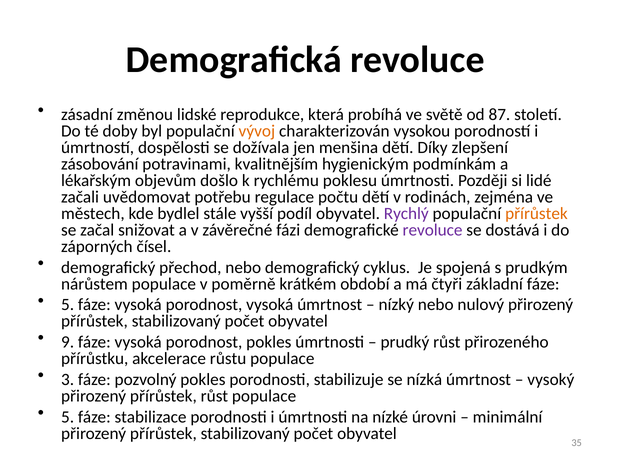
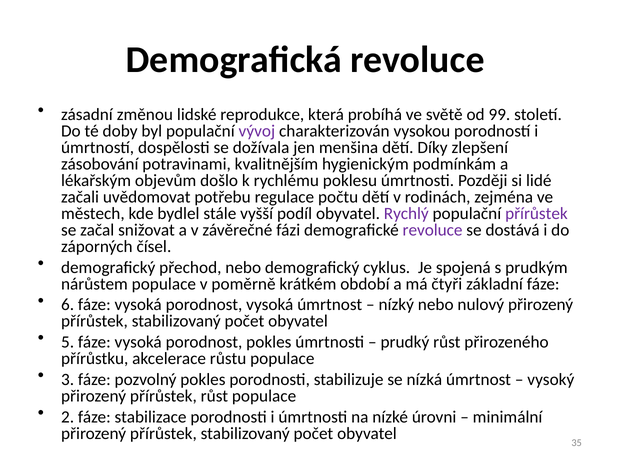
87: 87 -> 99 (499, 114)
vývoj colour: orange -> purple (257, 131)
přírůstek colour: orange -> purple (536, 214)
5: 5 -> 6 (68, 305)
9: 9 -> 5 (68, 342)
5: 5 -> 2 (68, 417)
